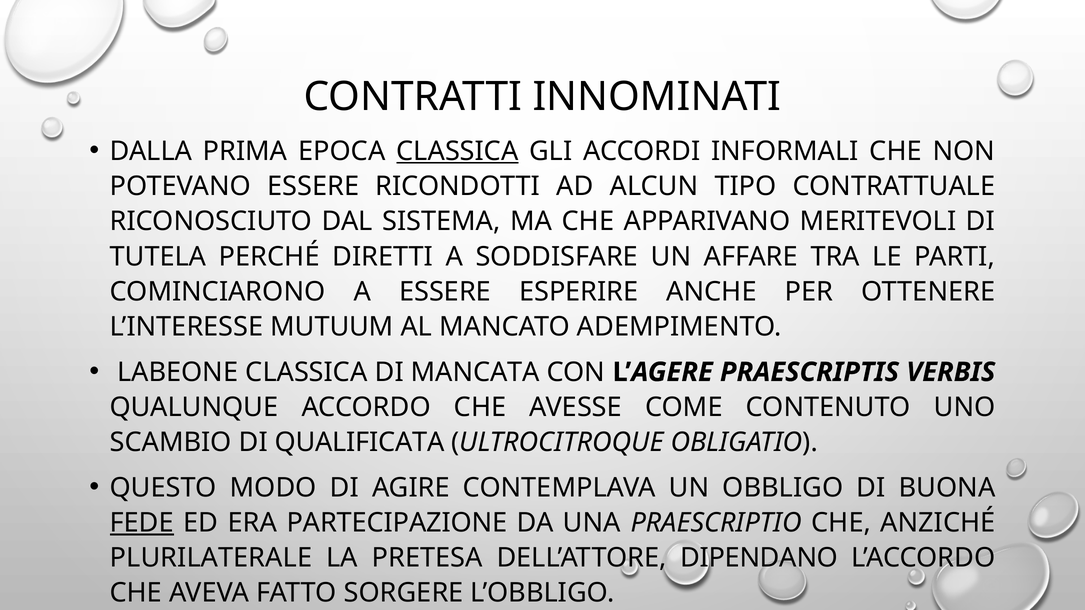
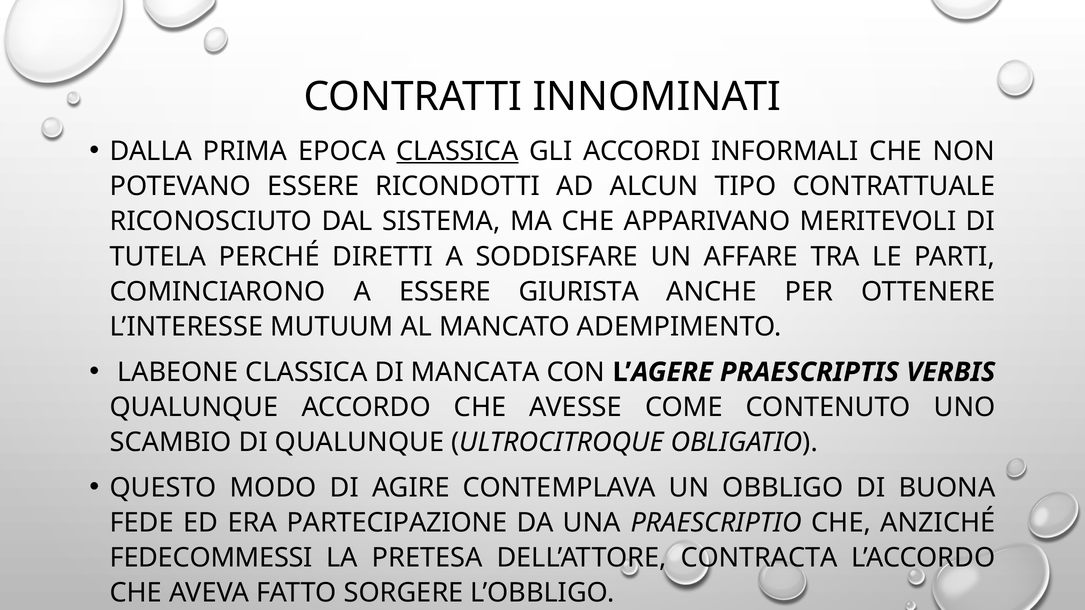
ESPERIRE: ESPERIRE -> GIURISTA (579, 292)
DI QUALIFICATA: QUALIFICATA -> QUALUNQUE (359, 443)
FEDE underline: present -> none (142, 523)
PLURILATERALE: PLURILATERALE -> FEDECOMMESSI (211, 558)
DIPENDANO: DIPENDANO -> CONTRACTA (759, 558)
